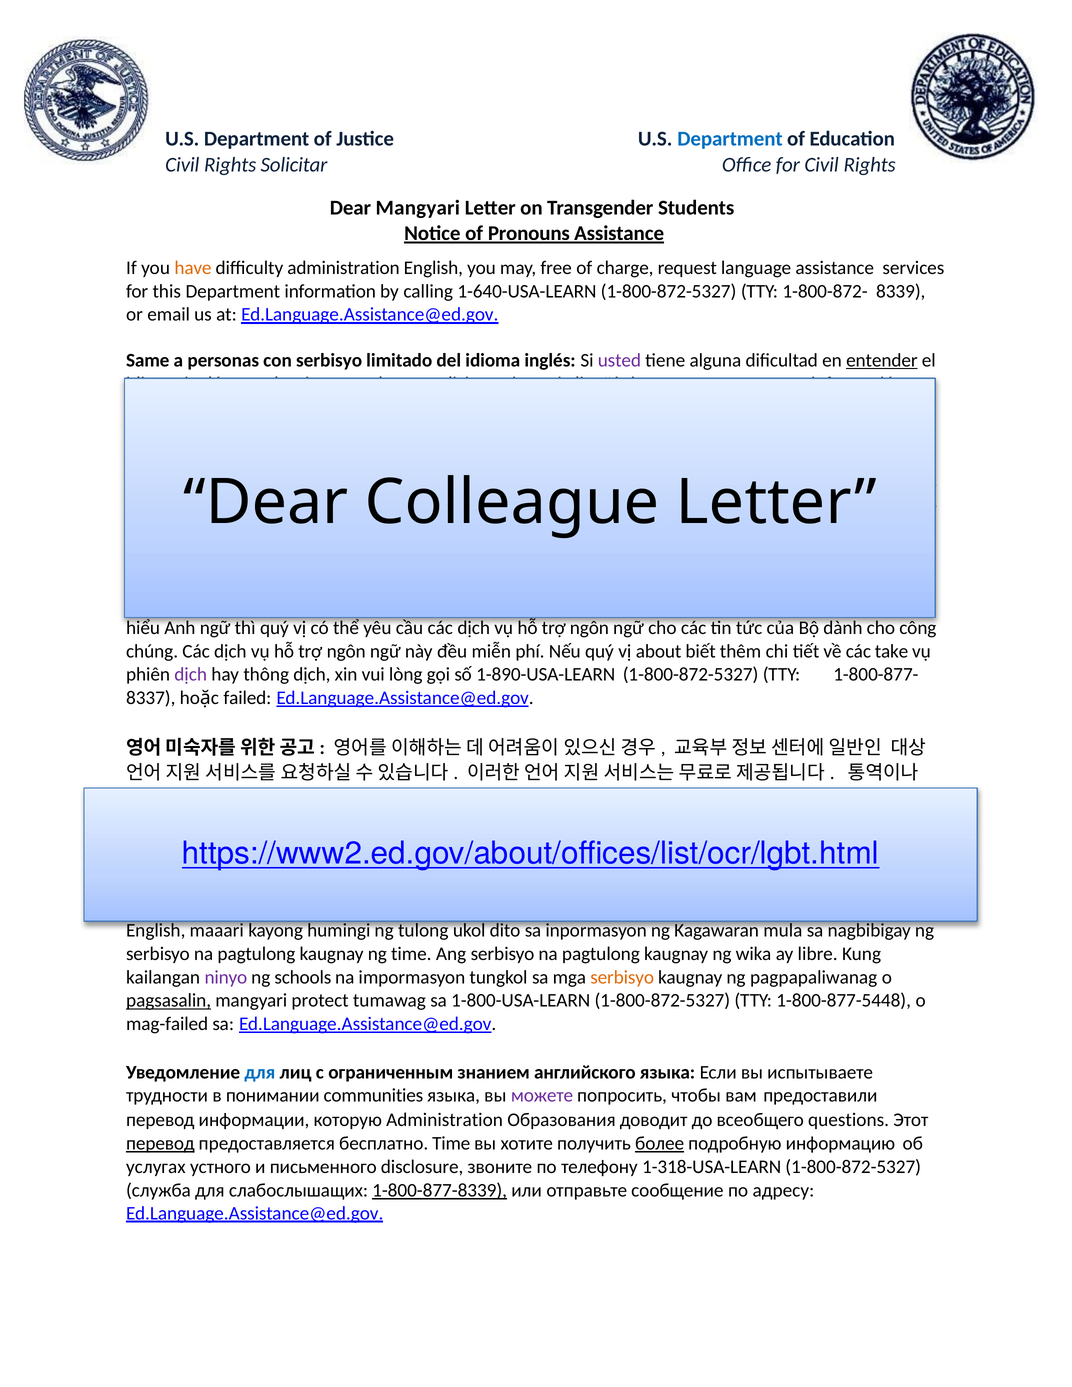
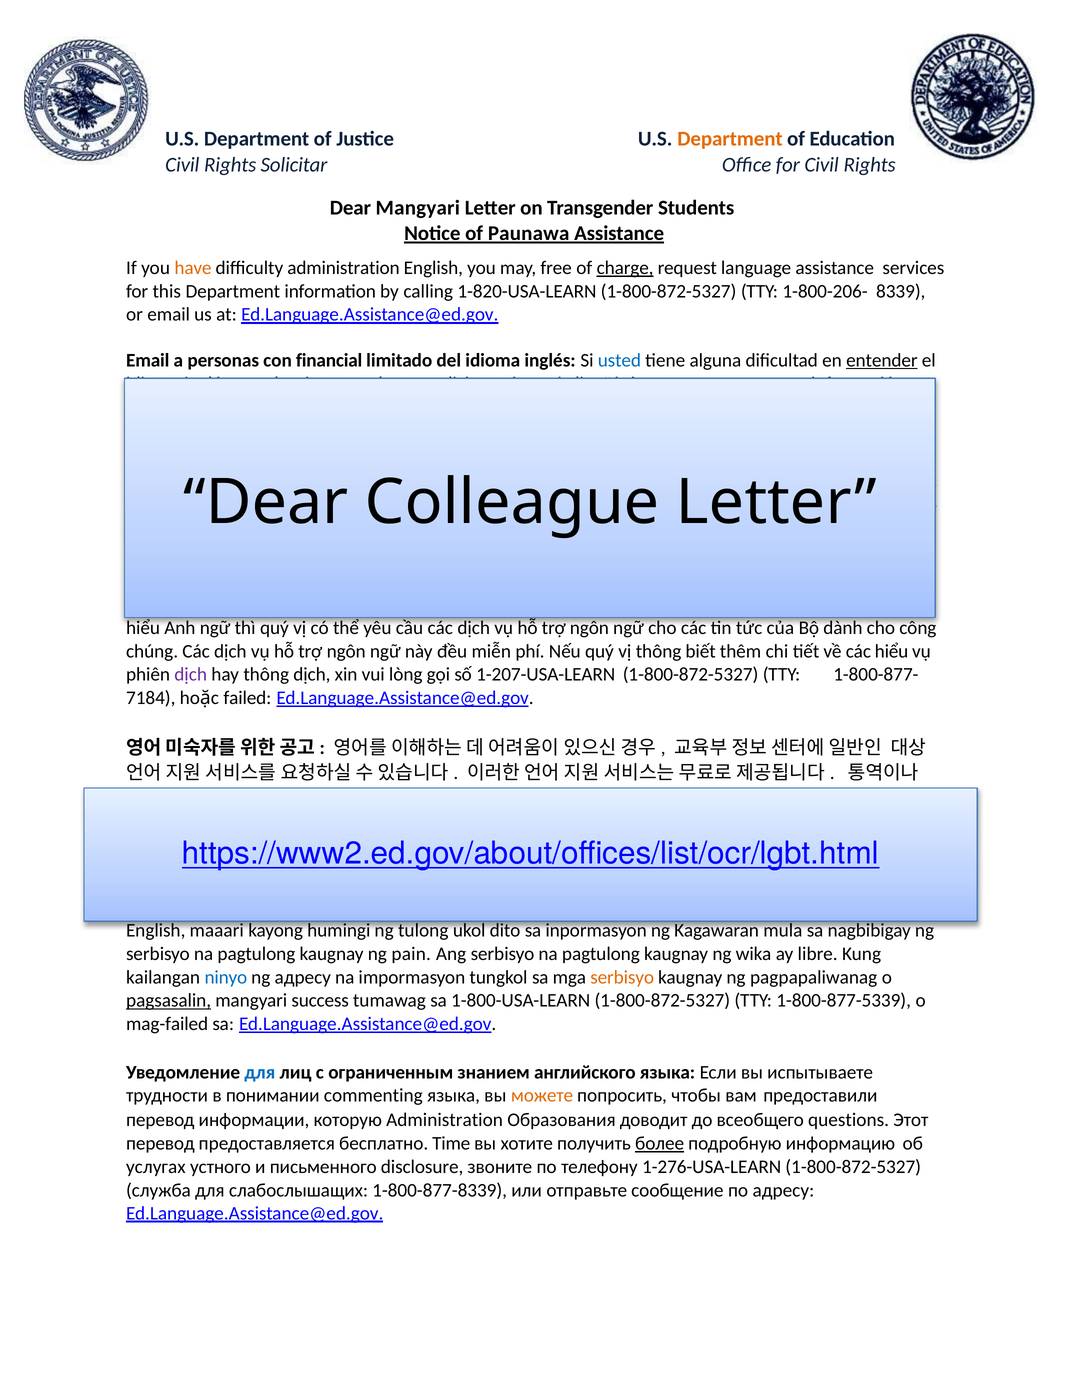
Department colour: blue -> orange (730, 139)
of Pronouns: Pronouns -> Paunawa (529, 233)
charge underline: none -> present (625, 268)
1-640-USA-LEARN: 1-640-USA-LEARN -> 1-820-USA-LEARN (527, 291)
1-800-872-: 1-800-872- -> 1-800-206- (825, 291)
Same: Same -> Email (148, 360)
con serbisyo: serbisyo -> financial (329, 360)
usted colour: purple -> blue (619, 360)
vị about: about -> thông (659, 651)
các take: take -> hiểu (892, 651)
1-890-USA-LEARN: 1-890-USA-LEARN -> 1-207-USA-LEARN (546, 675)
8337: 8337 -> 7184 (151, 698)
ng time: time -> pain (411, 954)
ninyo colour: purple -> blue (226, 978)
ng schools: schools -> адресу (303, 978)
protect: protect -> success (320, 1001)
1-800-877-5448: 1-800-877-5448 -> 1-800-877-5339 (844, 1001)
communities: communities -> commenting (373, 1096)
можете colour: purple -> orange (542, 1096)
перевод underline: present -> none (160, 1144)
1-318-USA-LEARN: 1-318-USA-LEARN -> 1-276-USA-LEARN (712, 1167)
1-800-877-8339 underline: present -> none (440, 1191)
